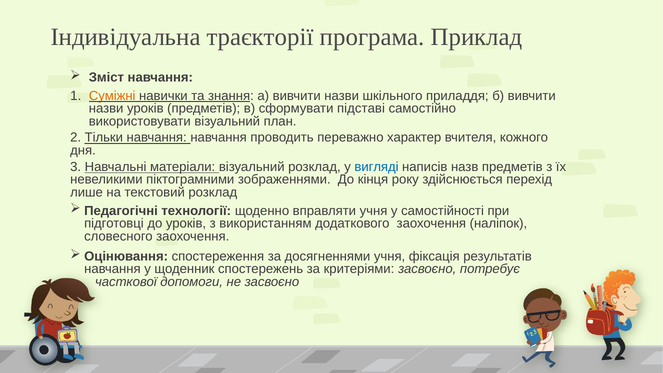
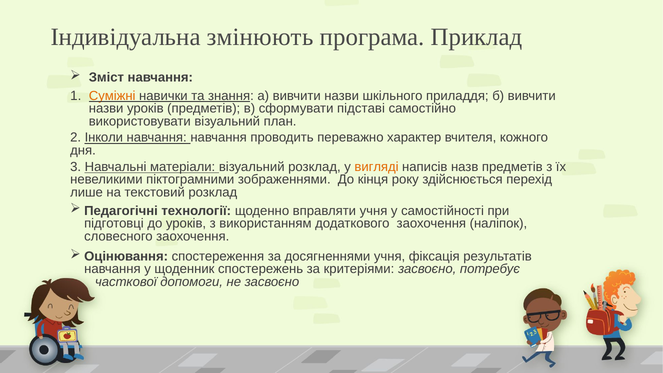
траєкторії: траєкторії -> змінюють (260, 37)
Тільки: Тільки -> Інколи (104, 138)
вигляді colour: blue -> orange (377, 167)
